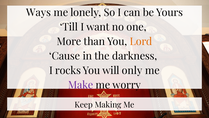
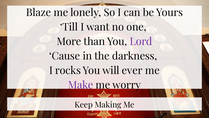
Ways: Ways -> Blaze (38, 13)
Lord colour: orange -> purple (141, 41)
only: only -> ever (132, 70)
